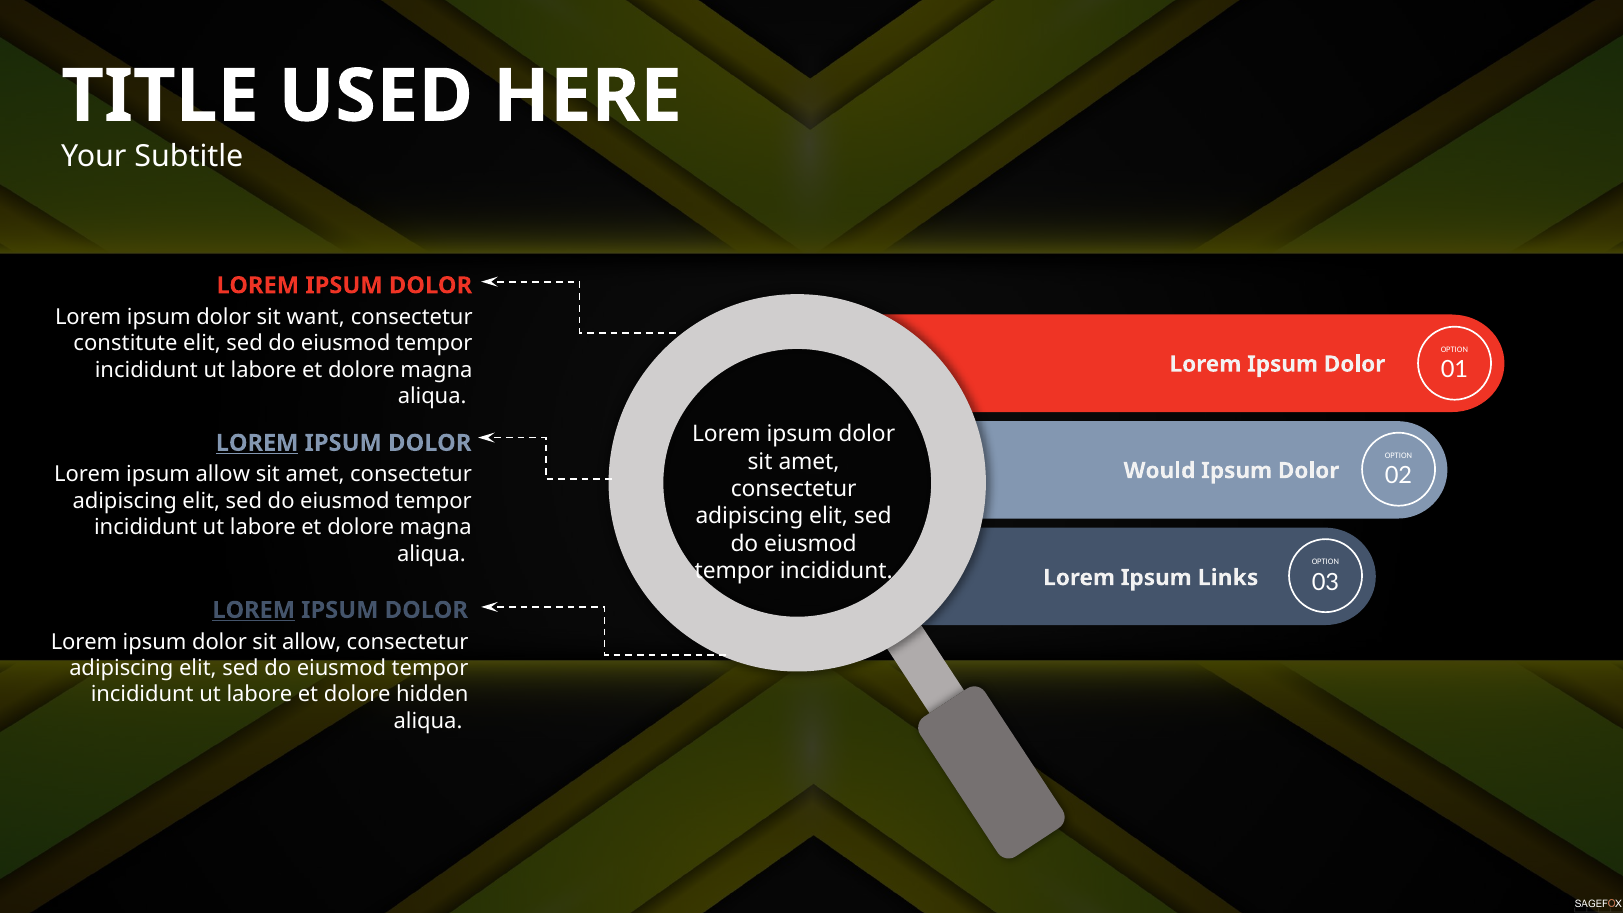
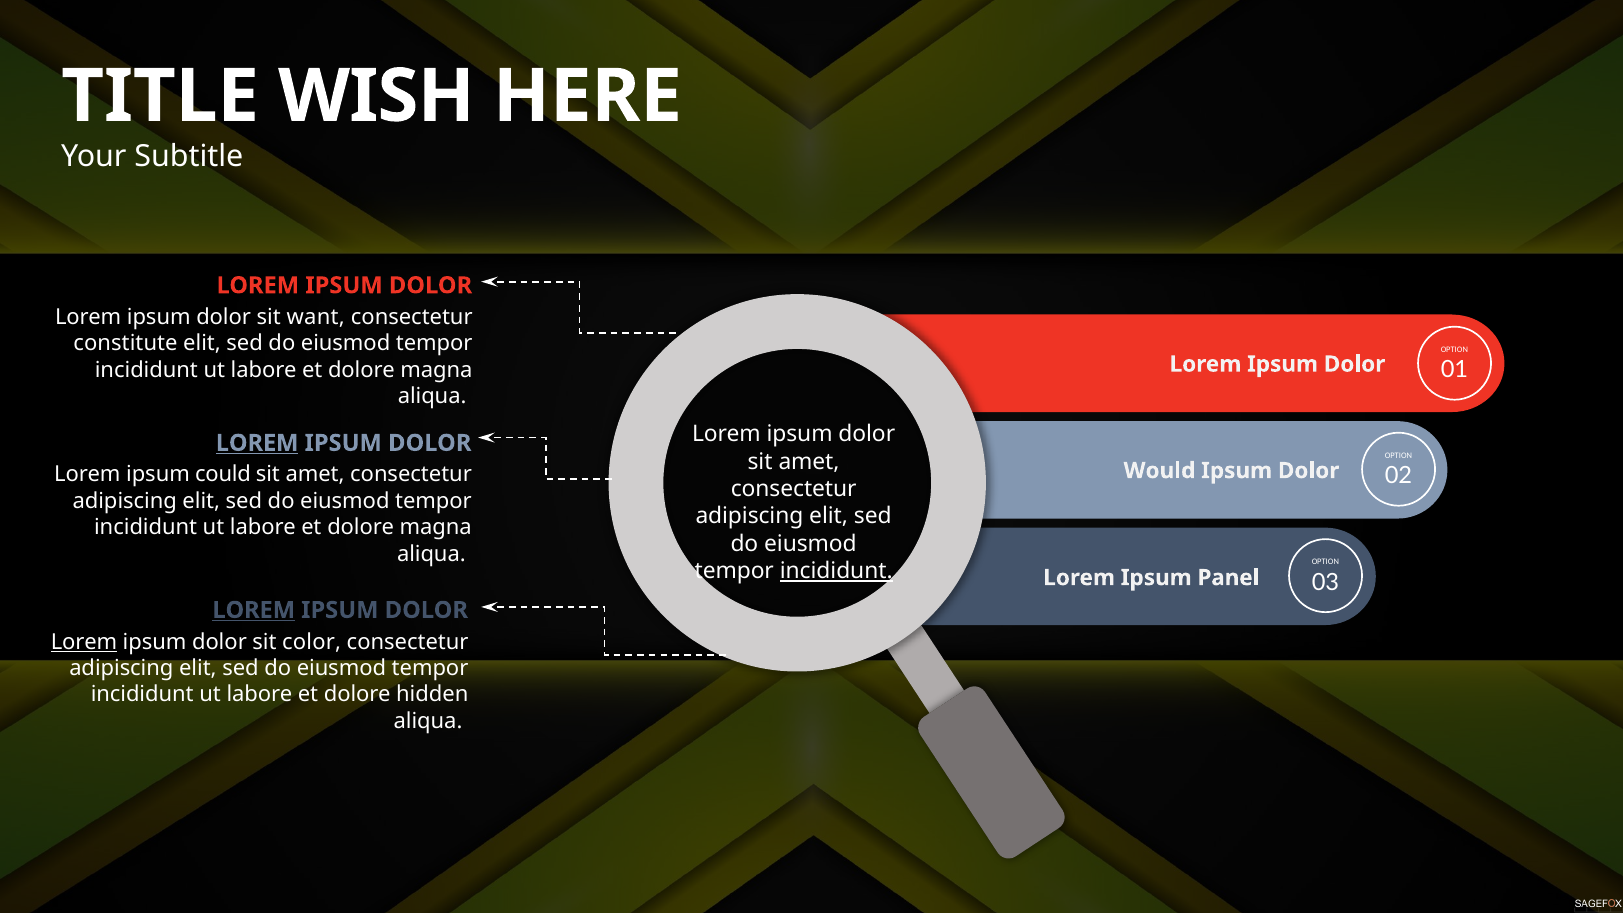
USED: USED -> WISH (376, 96)
ipsum allow: allow -> could (223, 475)
incididunt underline: none -> present (836, 571)
Links: Links -> Panel (1228, 578)
Lorem underline: none -> present (84, 642)
sit allow: allow -> color (312, 642)
